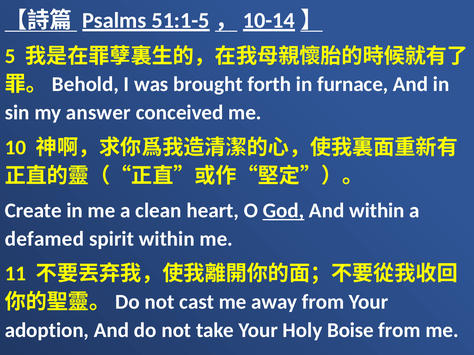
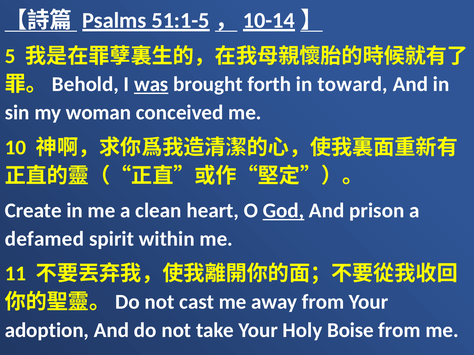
was underline: none -> present (151, 84)
furnace: furnace -> toward (353, 84)
answer: answer -> woman (99, 113)
And within: within -> prison (377, 211)
